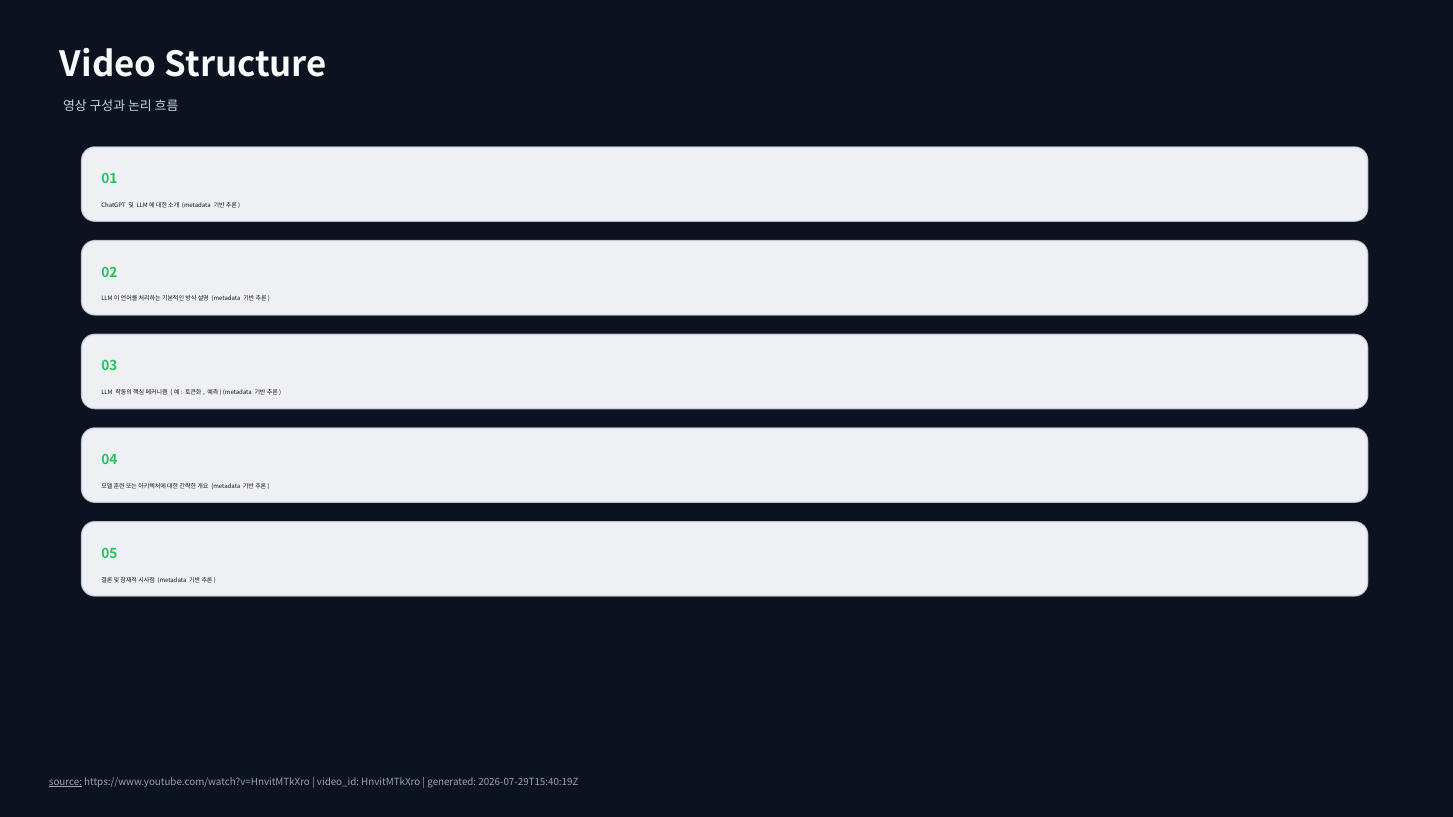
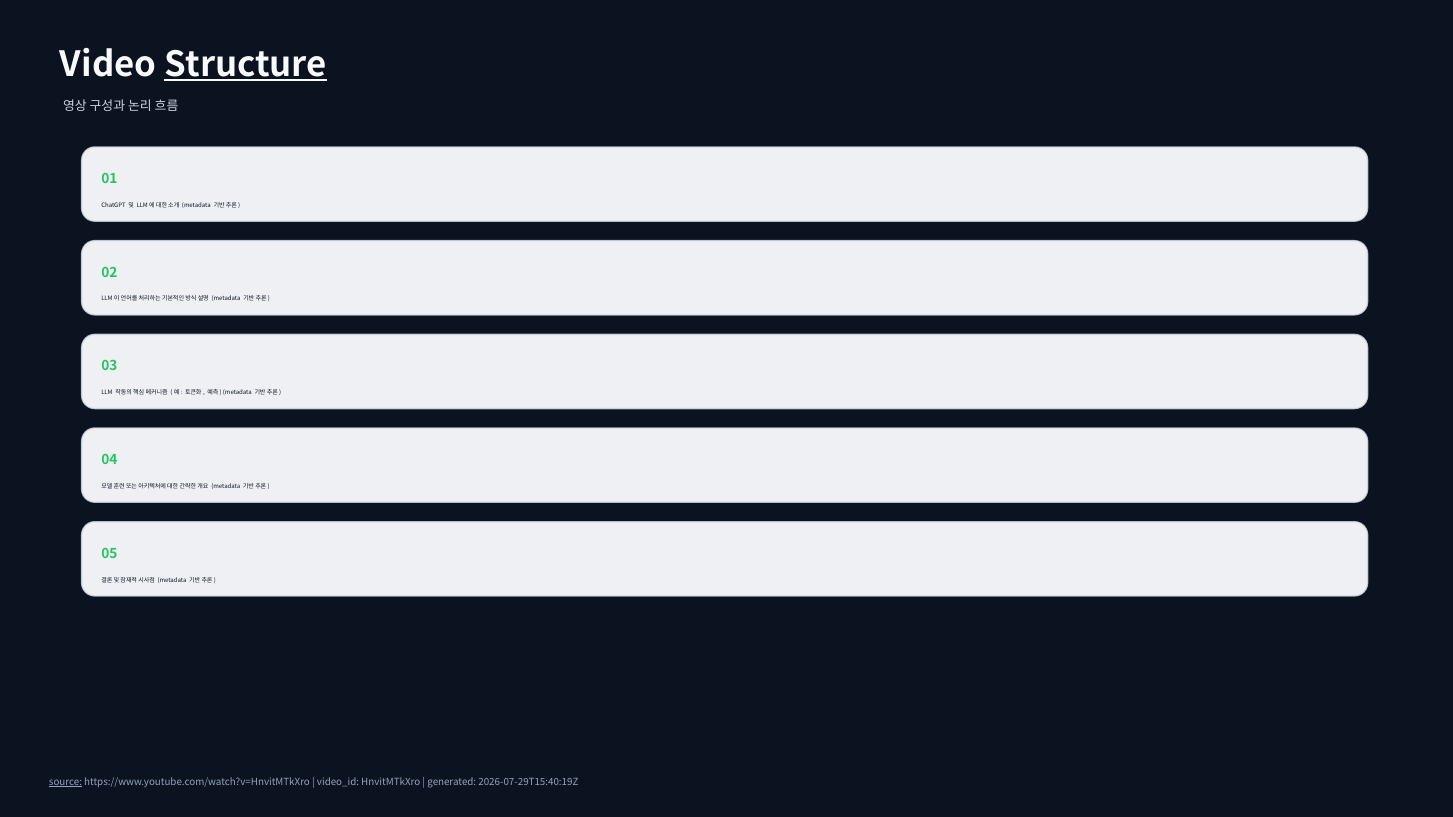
Structure underline: none -> present (246, 65)
